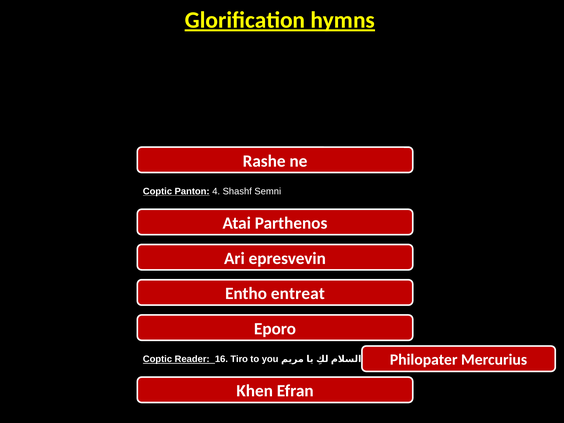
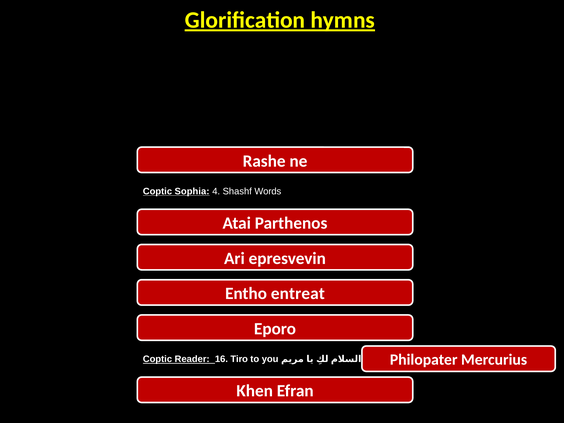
Panton: Panton -> Sophia (192, 191)
Semni: Semni -> Words (268, 191)
